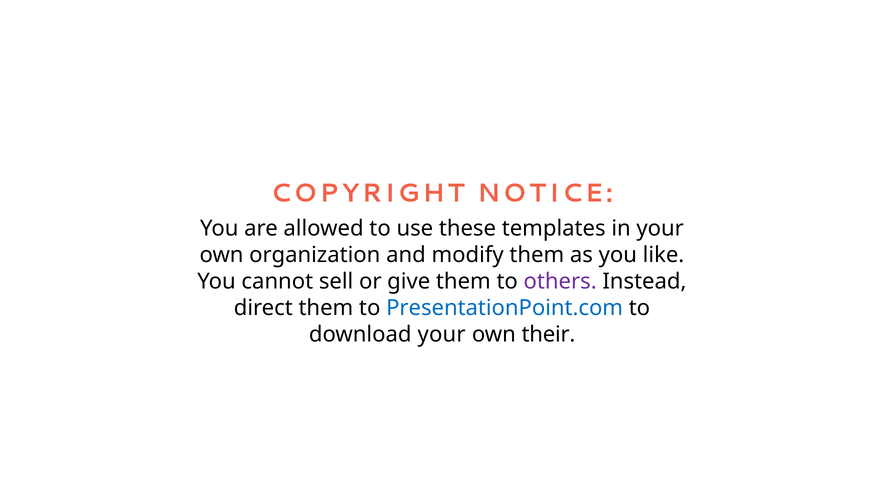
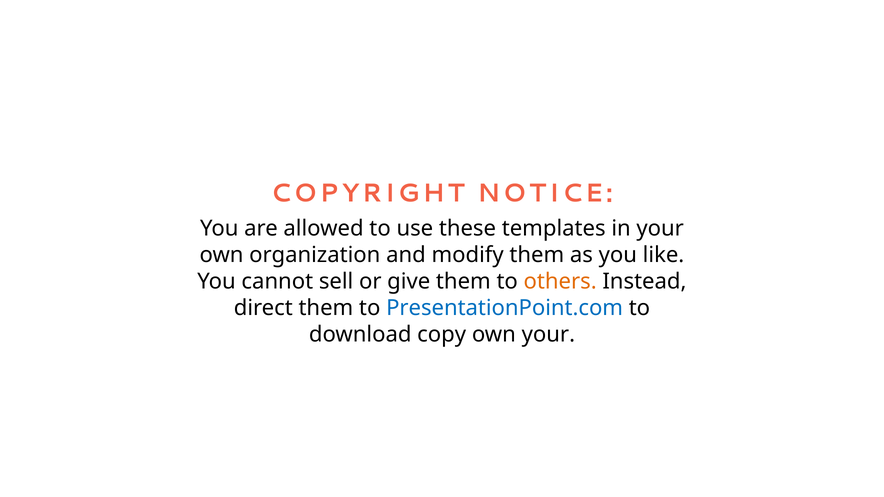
others colour: purple -> orange (560, 282)
download your: your -> copy (442, 335)
own their: their -> your (548, 335)
